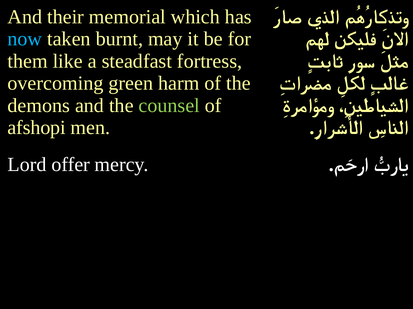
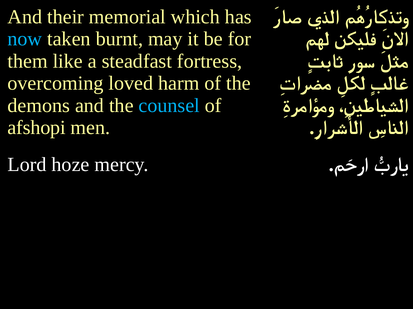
green: green -> loved (131, 84)
counsel colour: light green -> light blue (169, 106)
offer: offer -> hoze (71, 165)
